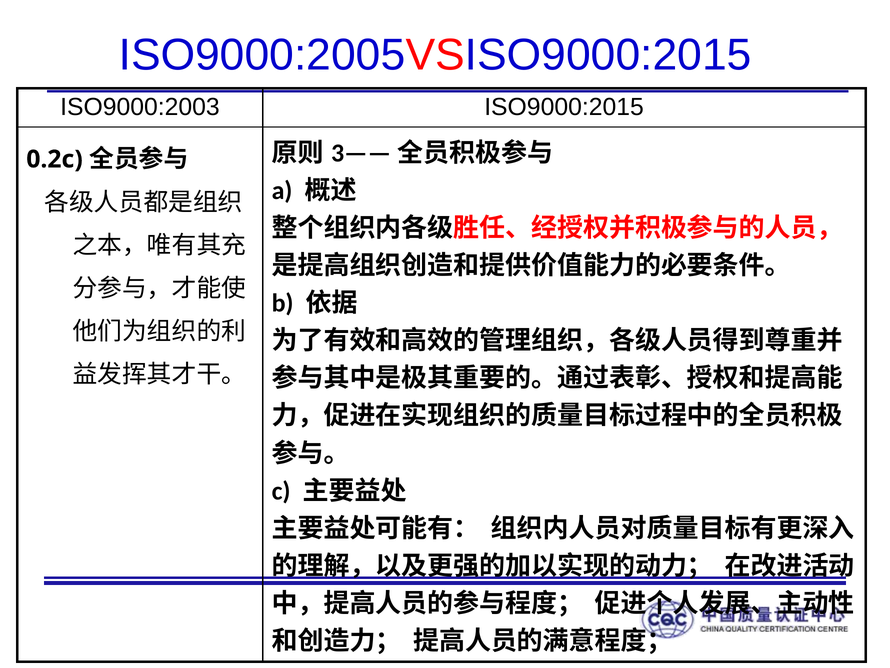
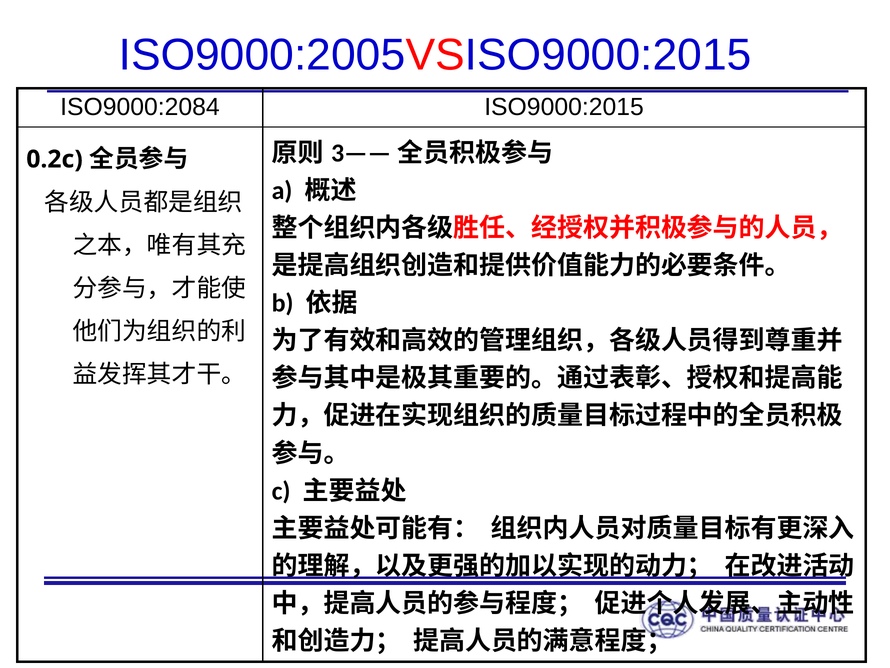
ISO9000:2003: ISO9000:2003 -> ISO9000:2084 (140, 107)
